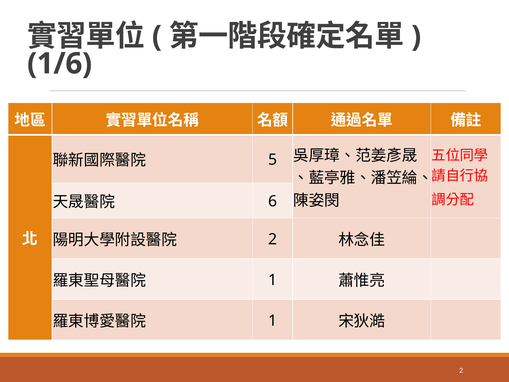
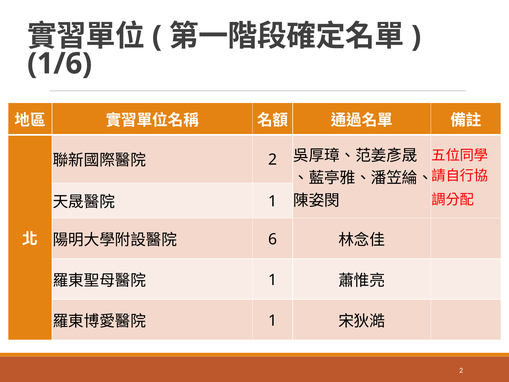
5: 5 -> 2 (273, 160)
6: 6 -> 1 (273, 201)
2: 2 -> 6 (273, 239)
